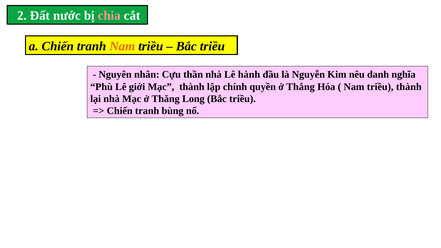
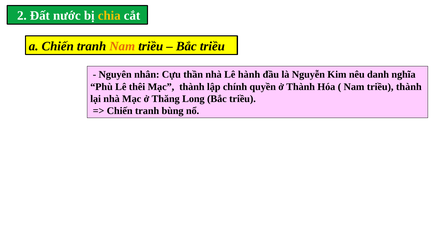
chia colour: pink -> yellow (109, 16)
giới: giới -> thêi (137, 87)
ở Thắng: Thắng -> Thành (301, 87)
